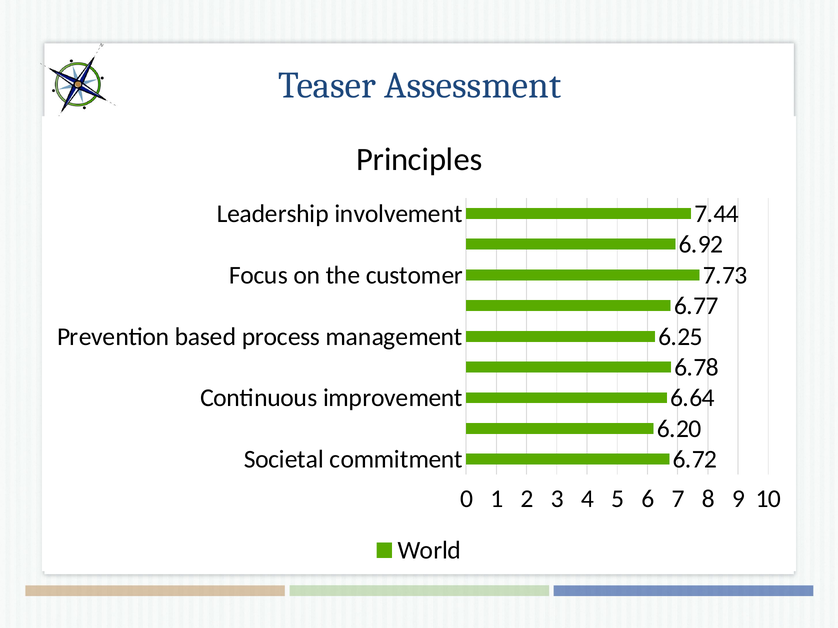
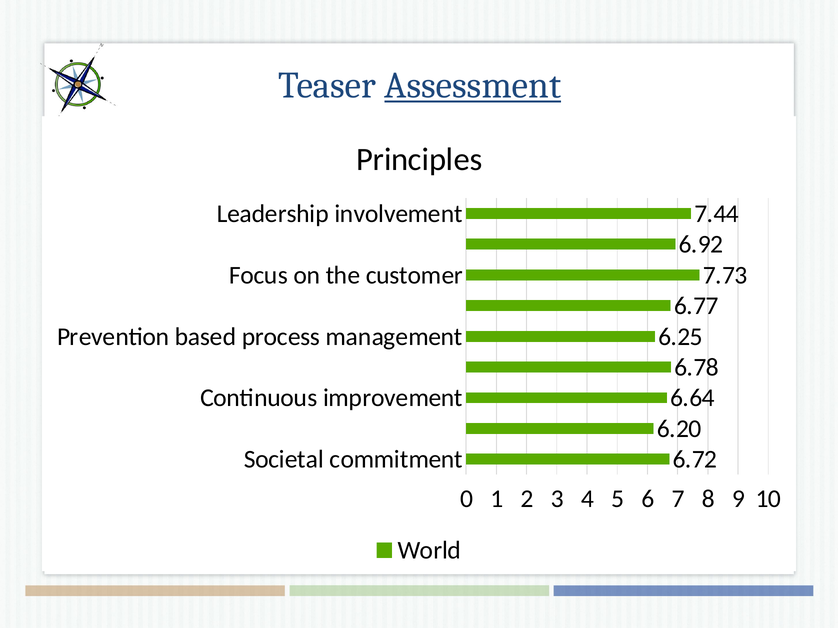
Assessment underline: none -> present (473, 85)
